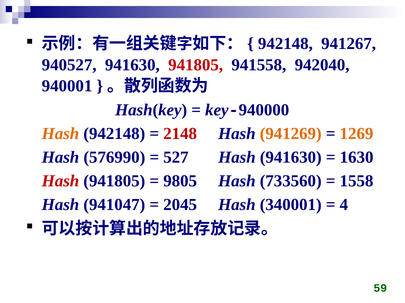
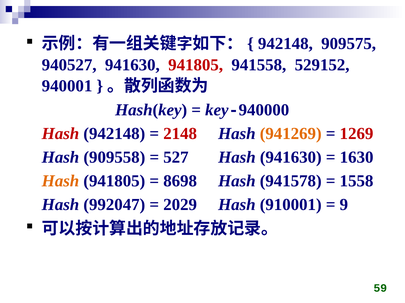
941267: 941267 -> 909575 (349, 44)
942040: 942040 -> 529152 (322, 65)
Hash colour: orange -> red (60, 134)
1269 colour: orange -> red (357, 134)
576990: 576990 -> 909558 (114, 158)
Hash colour: red -> orange (60, 181)
9805: 9805 -> 8698 (180, 181)
733560: 733560 -> 941578 (291, 181)
941047: 941047 -> 992047 (114, 205)
2045: 2045 -> 2029 (180, 205)
340001: 340001 -> 910001 (291, 205)
4: 4 -> 9 (344, 205)
